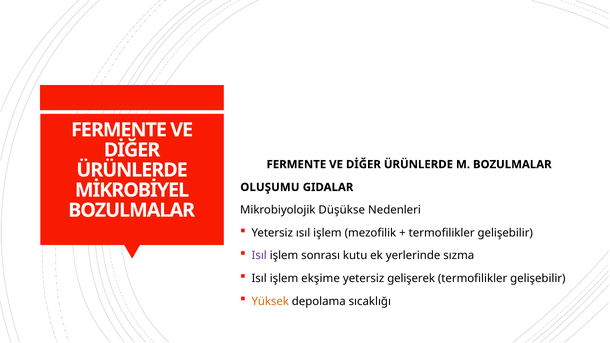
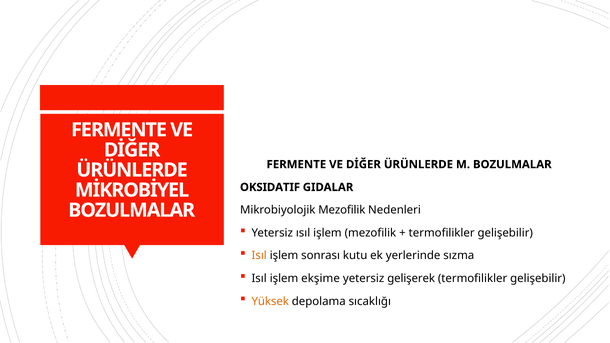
OLUŞUMU: OLUŞUMU -> OKSIDATIF (270, 187)
Mikrobiyolojik Düşükse: Düşükse -> Mezofilik (342, 210)
Isıl colour: purple -> orange (259, 256)
